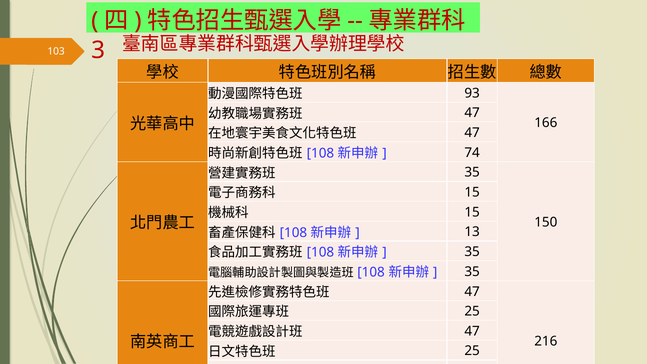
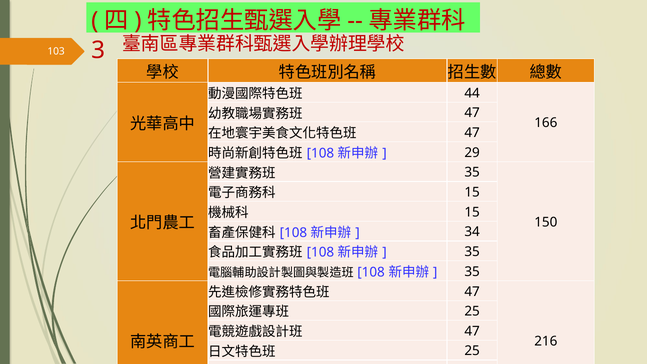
93: 93 -> 44 (472, 93)
74: 74 -> 29 (472, 153)
13: 13 -> 34 (472, 232)
